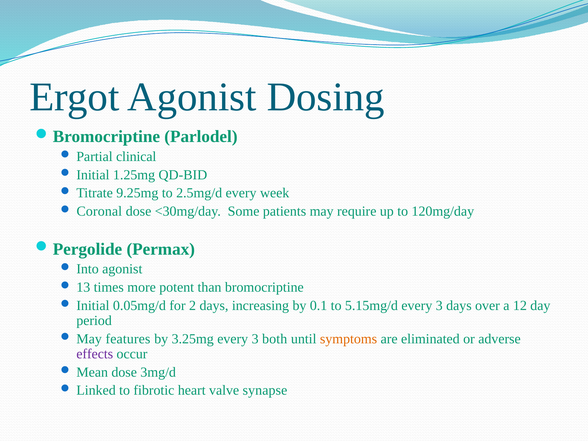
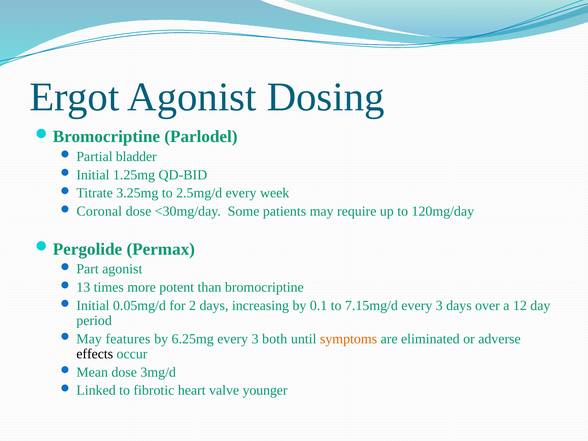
clinical: clinical -> bladder (136, 157)
9.25mg: 9.25mg -> 3.25mg (137, 193)
Into: Into -> Part (88, 269)
5.15mg/d: 5.15mg/d -> 7.15mg/d (371, 306)
3.25mg: 3.25mg -> 6.25mg (193, 339)
effects colour: purple -> black (95, 354)
synapse: synapse -> younger (265, 390)
